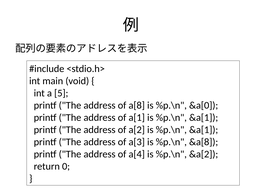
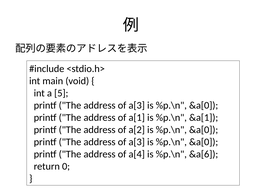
a[8: a[8 -> a[3 (137, 106)
a[2 is %p.\n &a[1: &a[1 -> &a[0 (204, 130)
&a[8: &a[8 -> &a[0 (204, 142)
&a[2: &a[2 -> &a[6 (204, 155)
